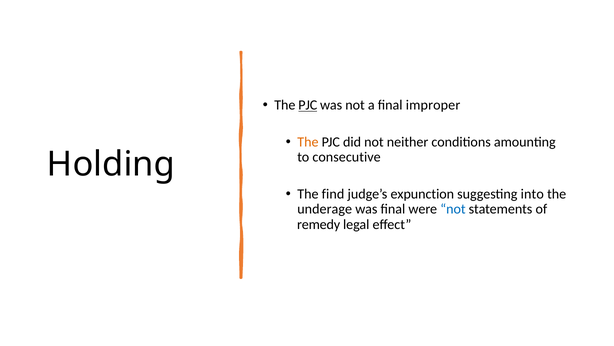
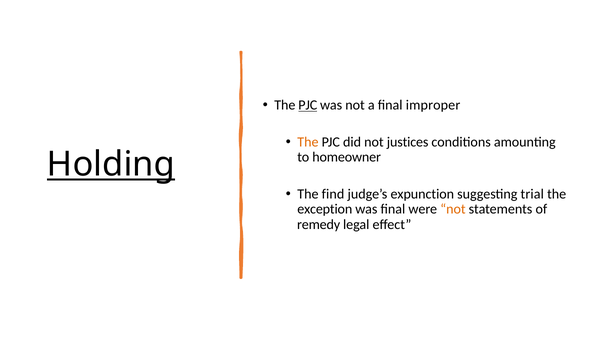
neither: neither -> justices (408, 142)
consecutive: consecutive -> homeowner (347, 157)
Holding underline: none -> present (111, 164)
into: into -> trial (532, 194)
underage: underage -> exception (325, 209)
not colour: blue -> orange (453, 209)
